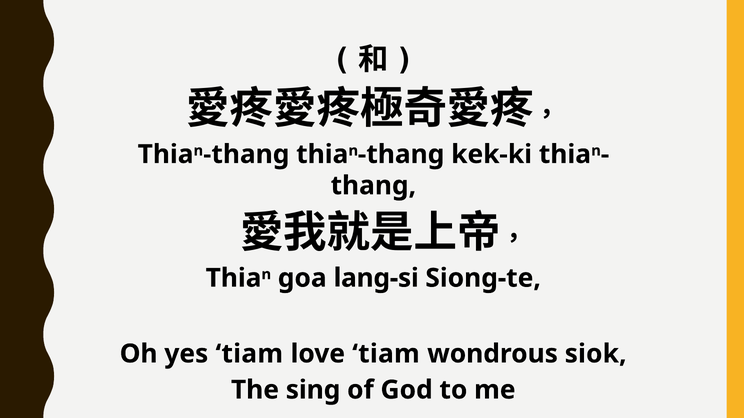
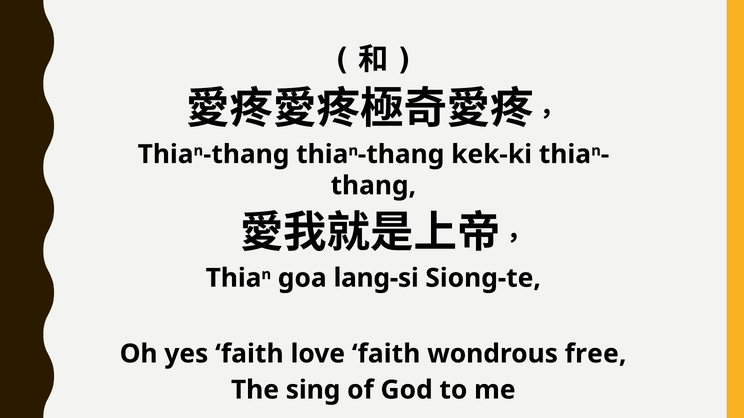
yes tiam: tiam -> faith (249, 354)
love tiam: tiam -> faith (386, 354)
siok: siok -> free (596, 354)
